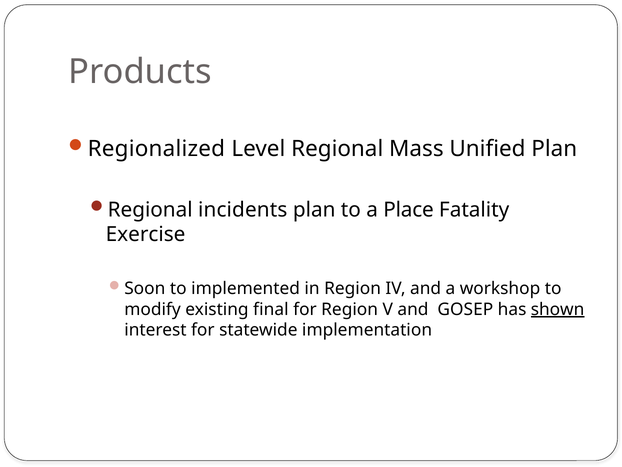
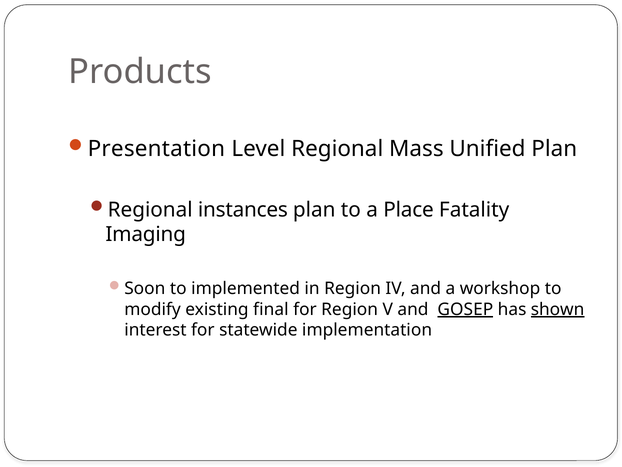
Regionalized: Regionalized -> Presentation (156, 149)
incidents: incidents -> instances (243, 210)
Exercise: Exercise -> Imaging (146, 234)
GOSEP underline: none -> present (465, 309)
